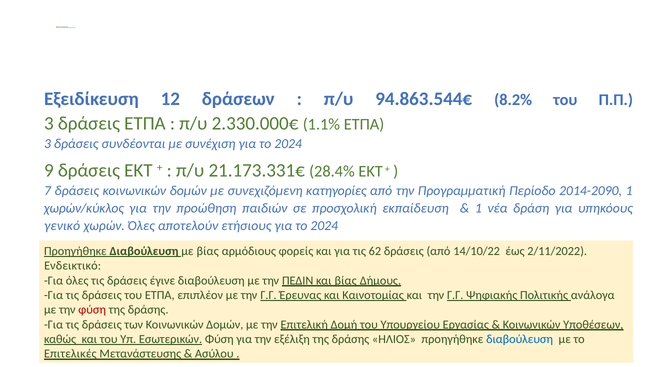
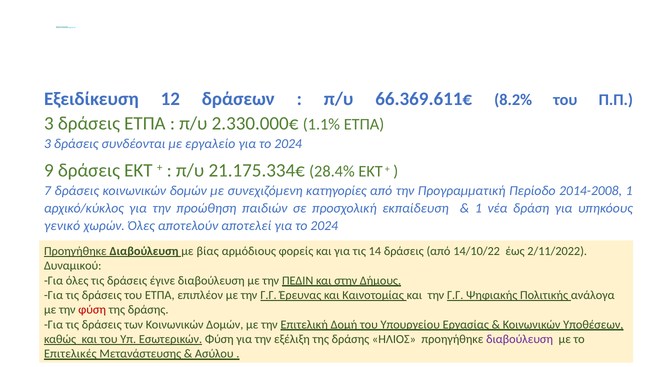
94.863.544€: 94.863.544€ -> 66.369.611€ (424, 99)
συνέχιση: συνέχιση -> εργαλείο (210, 144)
21.173.331€: 21.173.331€ -> 21.175.334€ (257, 171)
2014-2090: 2014-2090 -> 2014-2008 (591, 191)
χωρών/κύκλος: χωρών/κύκλος -> αρχικό/κύκλος (84, 209)
ετήσιους: ετήσιους -> αποτελεί (246, 226)
62: 62 -> 14 (375, 251)
Ενδεικτικό: Ενδεικτικό -> Δυναμικού (73, 266)
και βίας: βίας -> στην (346, 281)
διαβούλευση colour: blue -> purple (520, 339)
